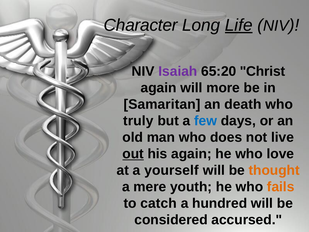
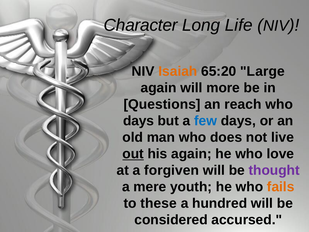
Life underline: present -> none (239, 25)
Isaiah colour: purple -> orange (178, 71)
Christ: Christ -> Large (262, 71)
Samaritan: Samaritan -> Questions (162, 104)
death: death -> reach (243, 104)
truly: truly -> days (139, 121)
yourself: yourself -> forgiven (172, 170)
thought colour: orange -> purple (274, 170)
catch: catch -> these (159, 203)
